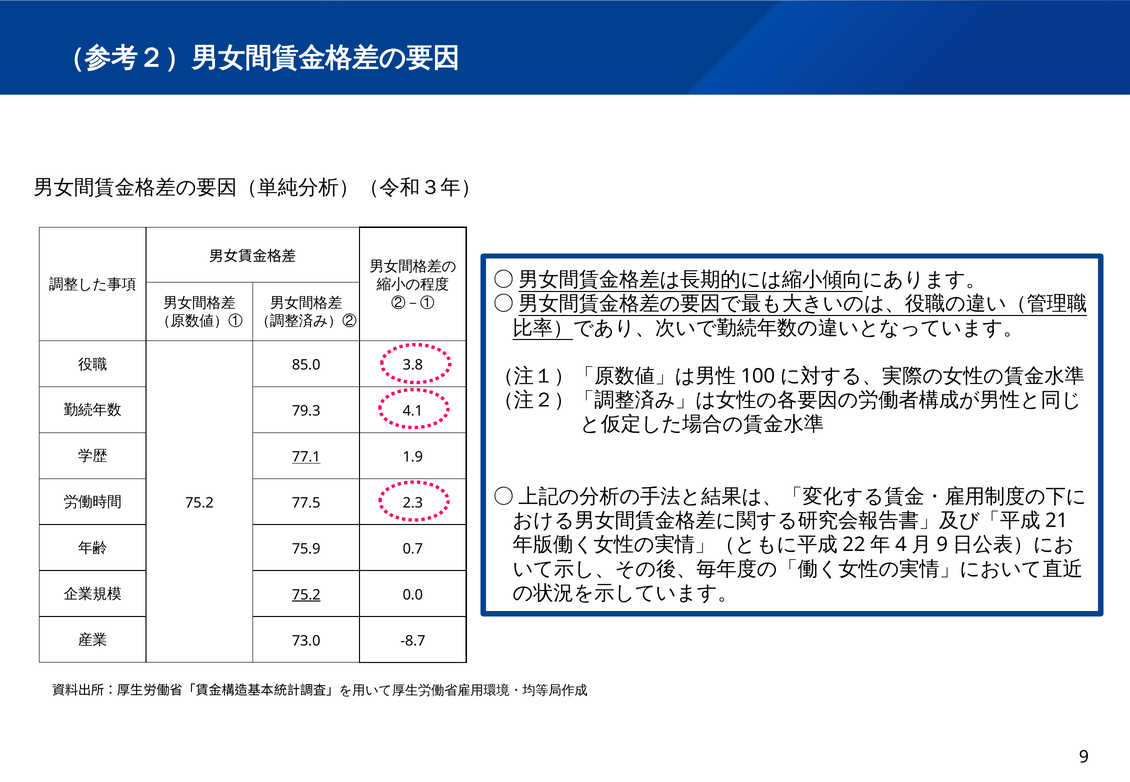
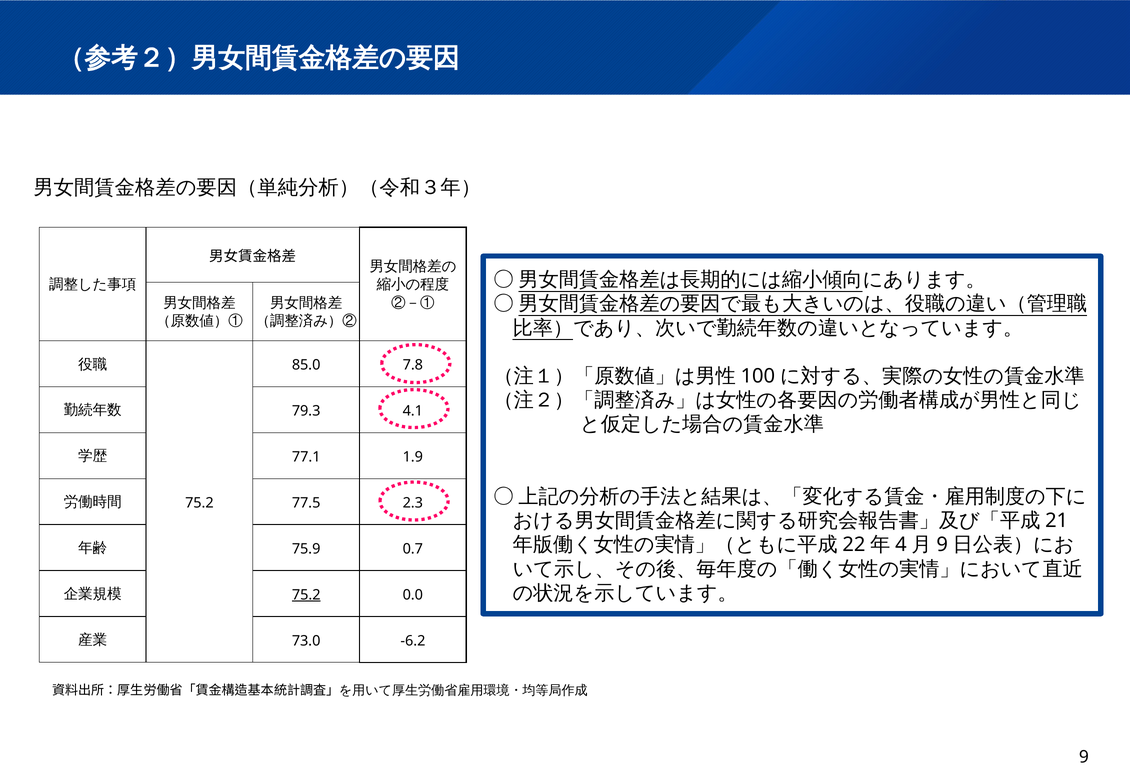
3.8: 3.8 -> 7.8 (413, 365)
77.1 underline: present -> none (306, 457)
-8.7: -8.7 -> -6.2 (413, 641)
